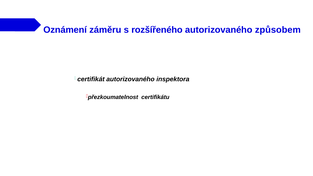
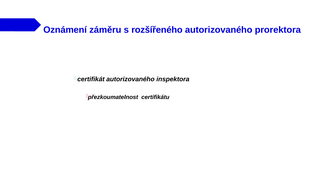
způsobem: způsobem -> prorektora (278, 30)
